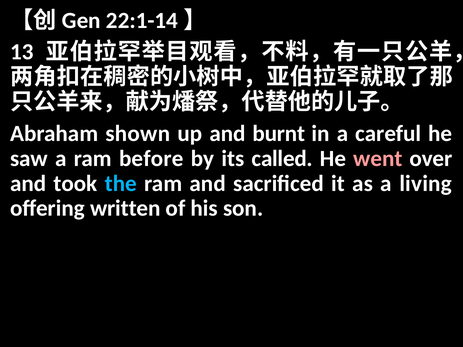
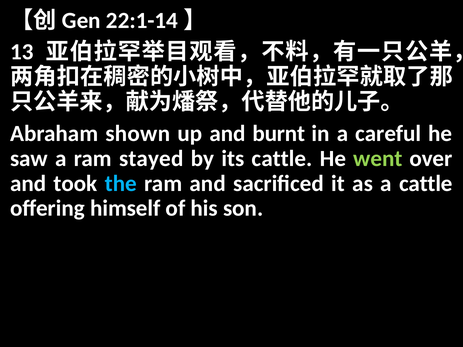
before: before -> stayed (151, 158)
its called: called -> cattle (282, 158)
went colour: pink -> light green (378, 158)
a living: living -> cattle (426, 184)
written: written -> himself (125, 209)
